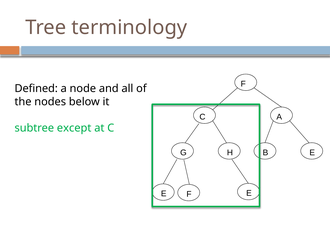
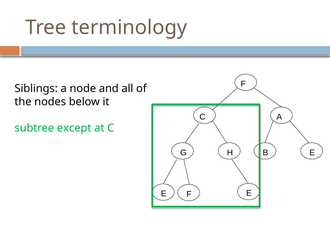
Defined: Defined -> Siblings (36, 89)
